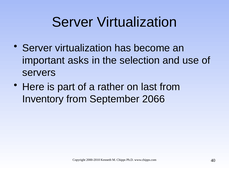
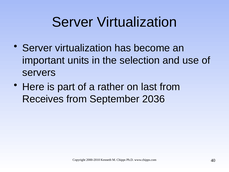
asks: asks -> units (78, 60)
Inventory: Inventory -> Receives (43, 99)
2066: 2066 -> 2036 (154, 99)
